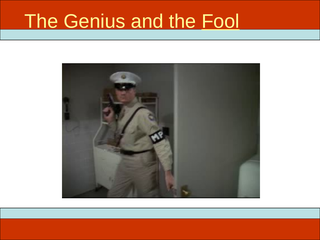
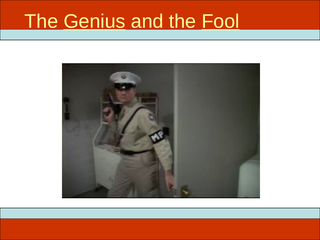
Genius underline: none -> present (95, 21)
